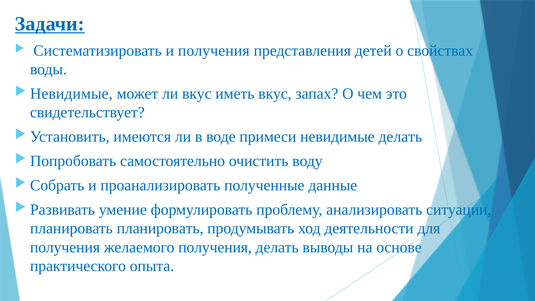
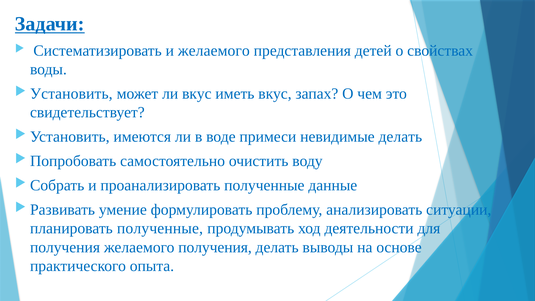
и получения: получения -> желаемого (214, 51)
Невидимые: Невидимые -> Установить (71, 94)
планировать планировать: планировать -> полученные (160, 228)
